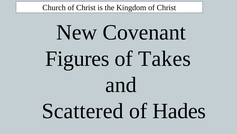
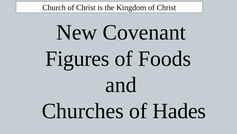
Takes: Takes -> Foods (165, 58)
Scattered: Scattered -> Churches (83, 110)
